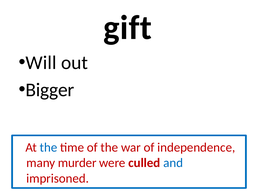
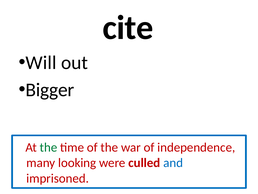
gift: gift -> cite (128, 28)
the colour: blue -> green (48, 147)
murder: murder -> looking (77, 162)
